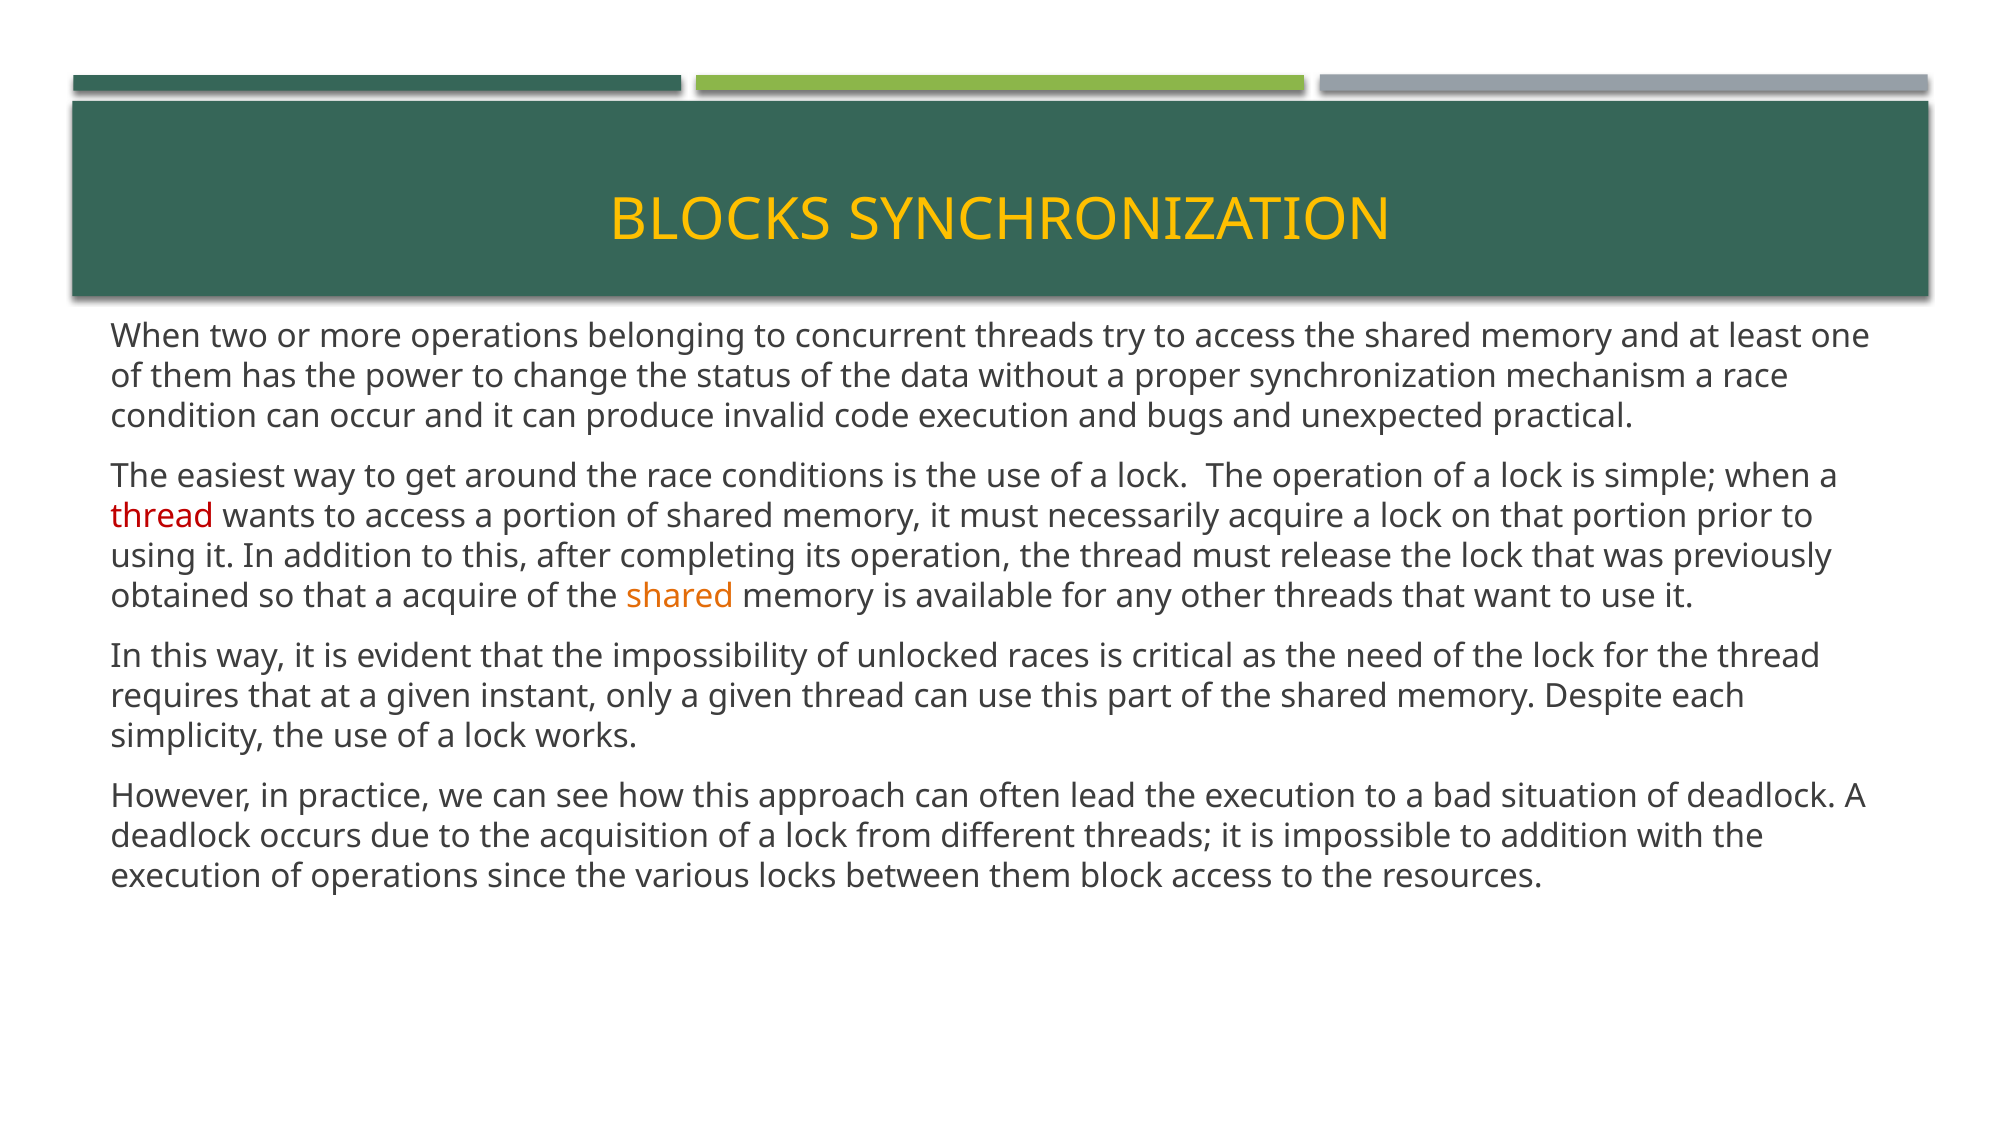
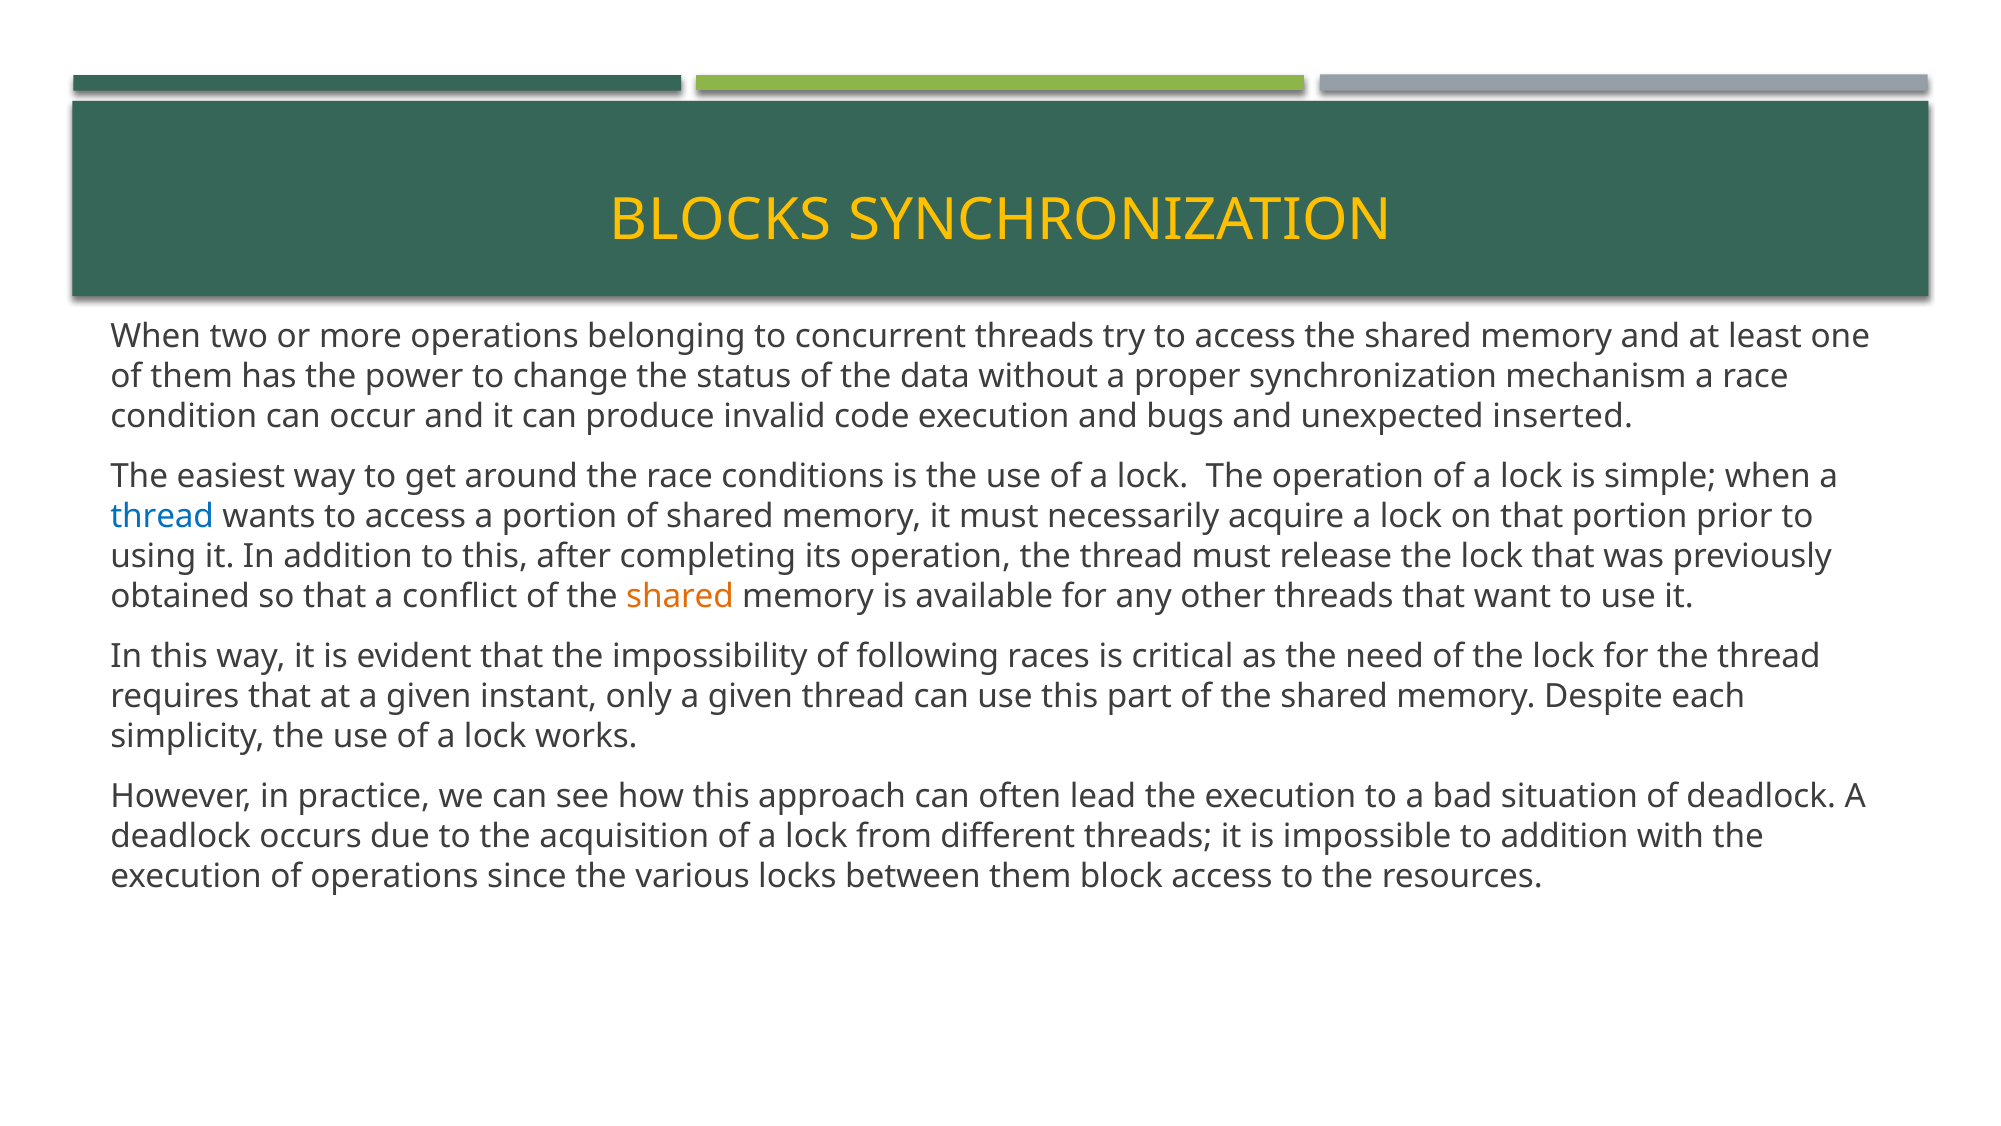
practical: practical -> inserted (1563, 416)
thread colour: red -> blue (162, 516)
a acquire: acquire -> conflict (460, 596)
unlocked: unlocked -> following (928, 656)
